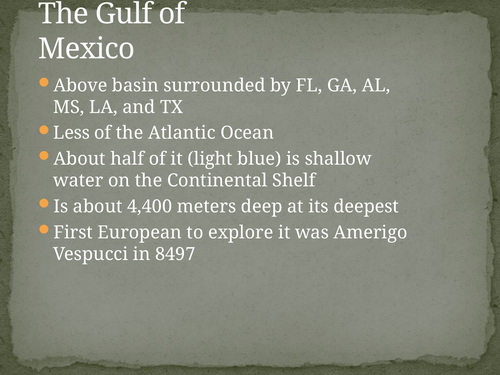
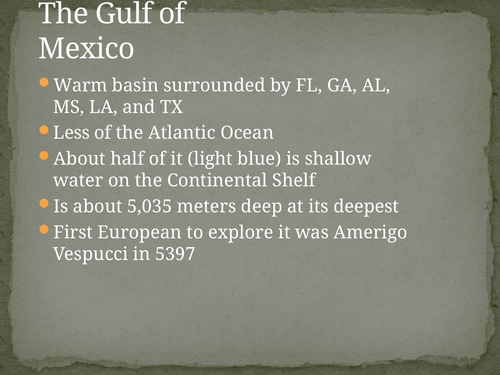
Above: Above -> Warm (81, 85)
4,400: 4,400 -> 5,035 (150, 207)
8497: 8497 -> 5397 (175, 254)
